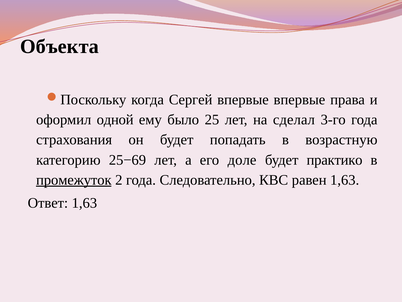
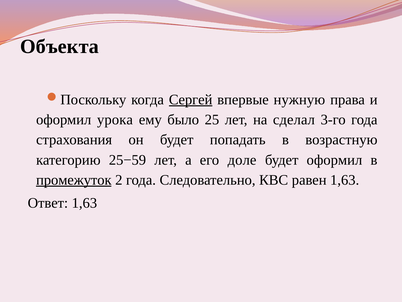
Сергей underline: none -> present (191, 99)
впервые впервые: впервые -> нужную (299, 99)
одной: одной -> урока (115, 119)
25−69: 25−69 -> 25−59 (127, 160)
будет практико: практико -> оформил (334, 160)
